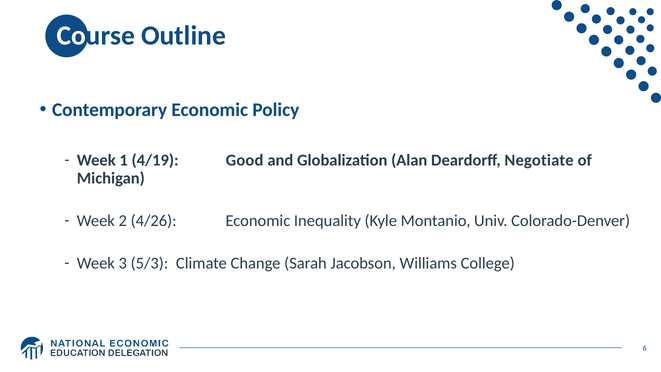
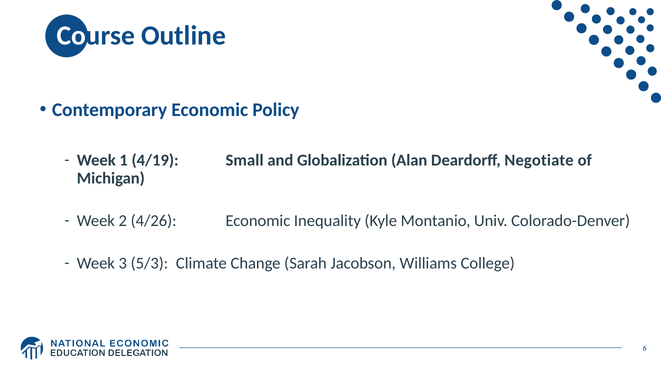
Good: Good -> Small (245, 160)
